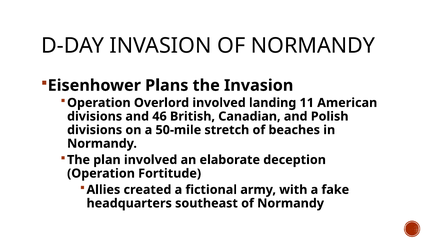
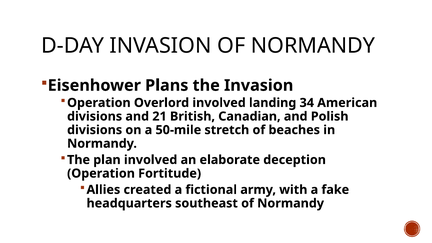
11: 11 -> 34 (307, 103)
46: 46 -> 21 (160, 116)
